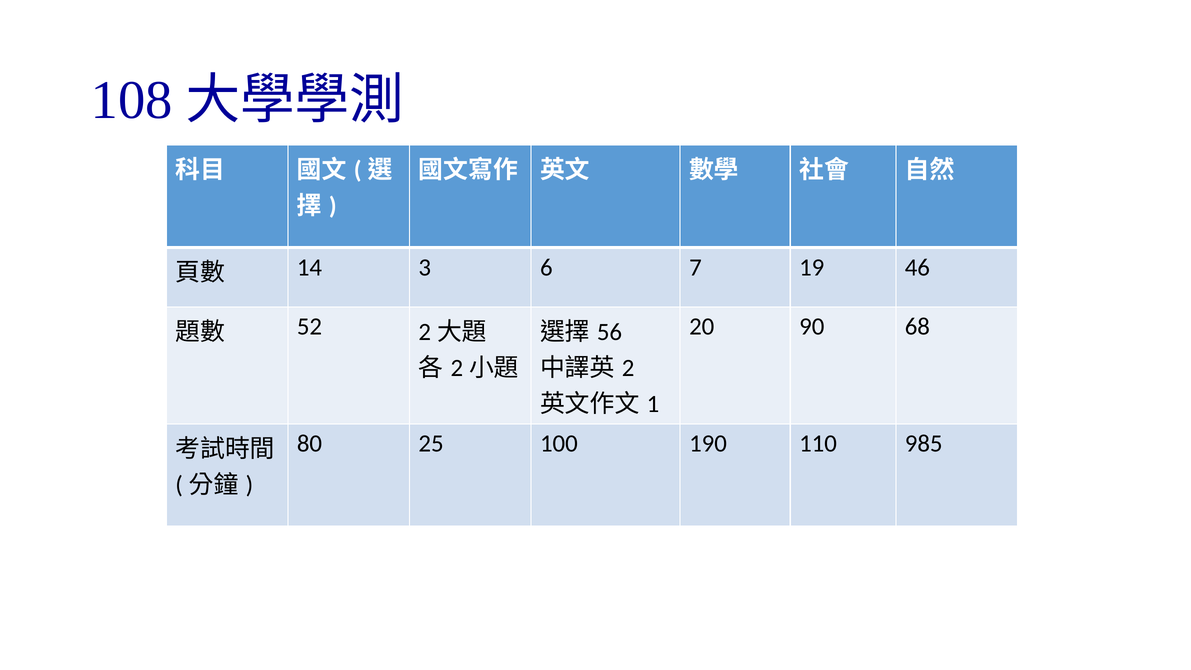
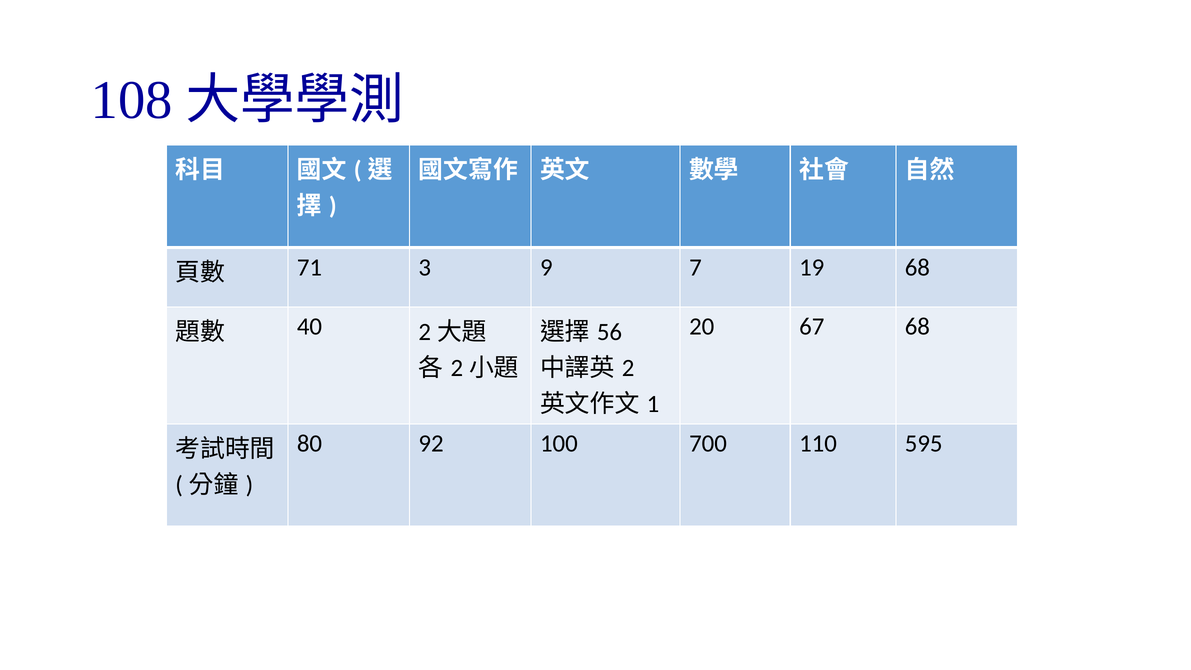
14: 14 -> 71 (309, 267)
6: 6 -> 9 (546, 267)
19 46: 46 -> 68 (917, 267)
90: 90 -> 67 (812, 327)
52: 52 -> 40 (309, 327)
25: 25 -> 92 (431, 444)
190: 190 -> 700 (708, 444)
985: 985 -> 595 (924, 444)
